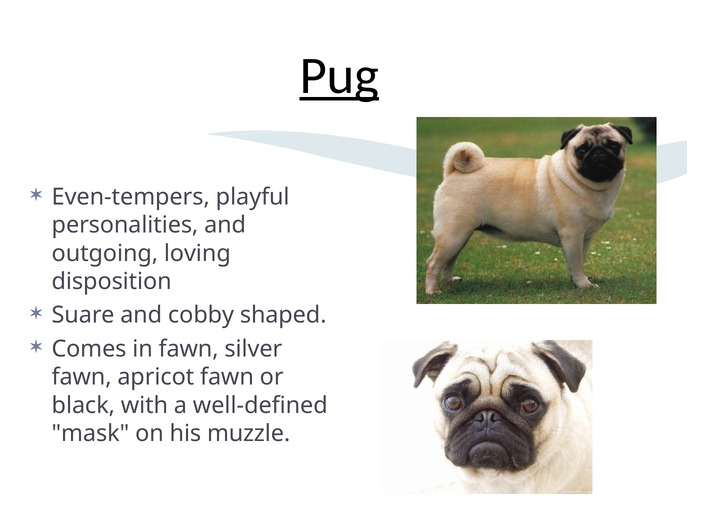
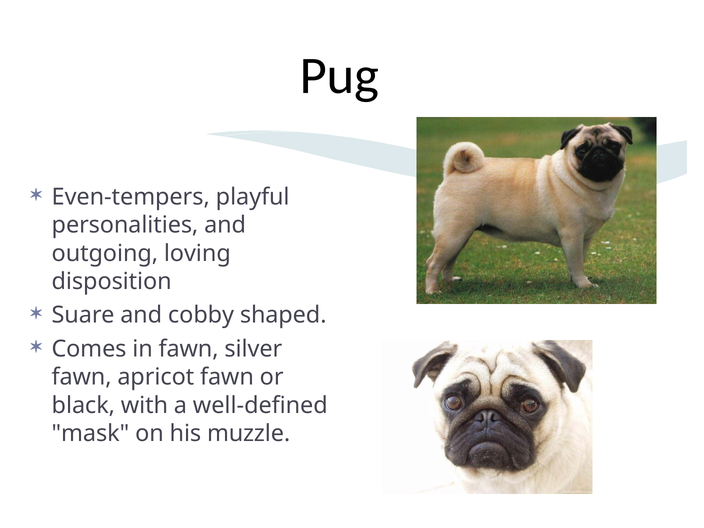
Pug underline: present -> none (339, 76)
